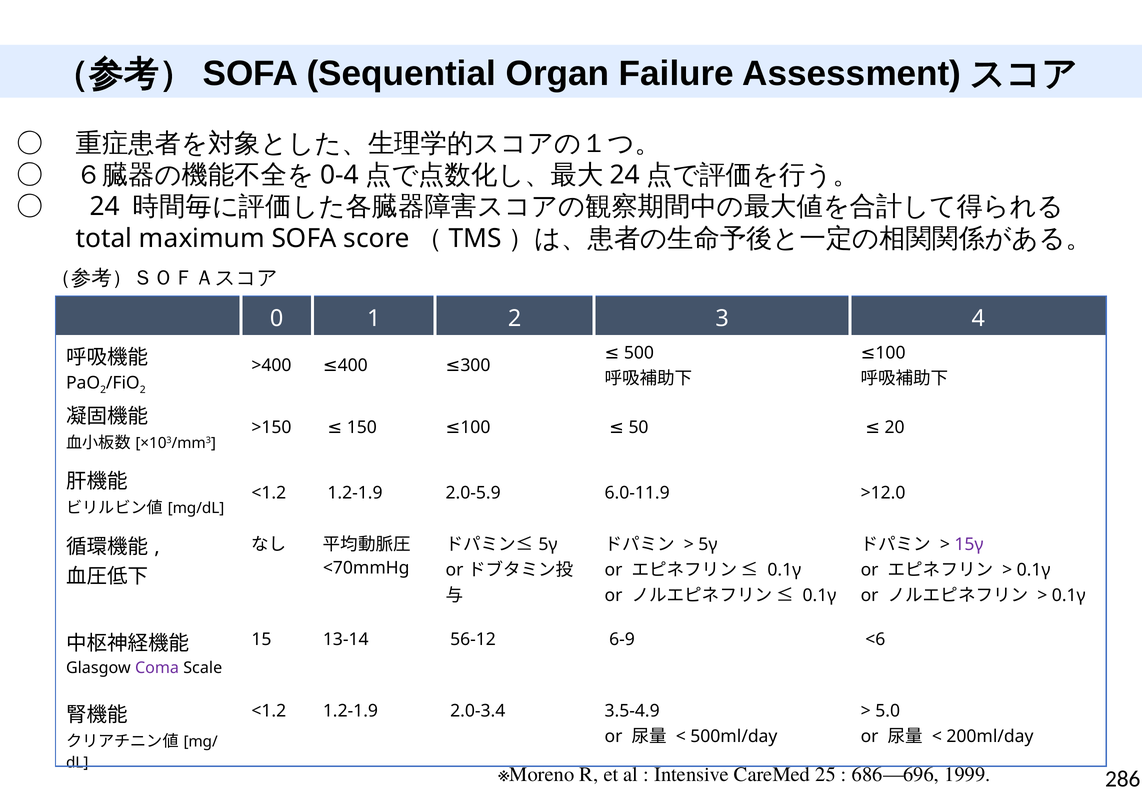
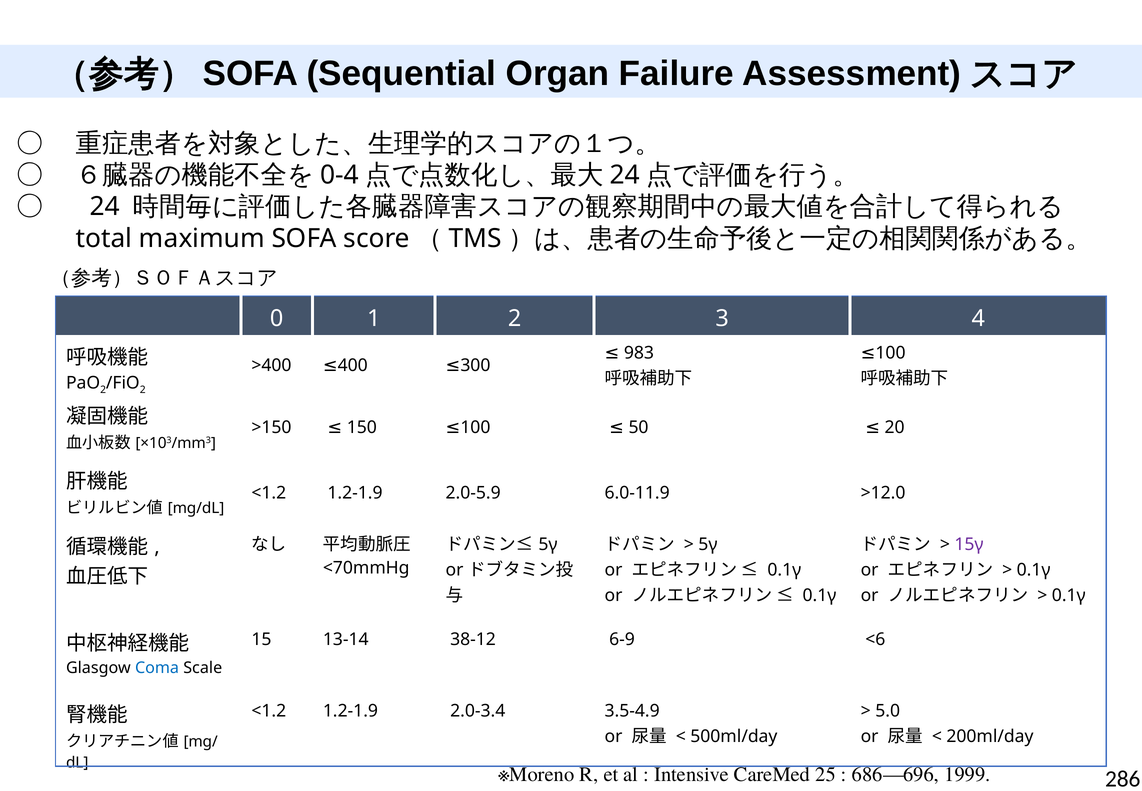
500: 500 -> 983 (639, 353)
56-12: 56-12 -> 38-12 (473, 639)
Coma colour: purple -> blue (157, 668)
